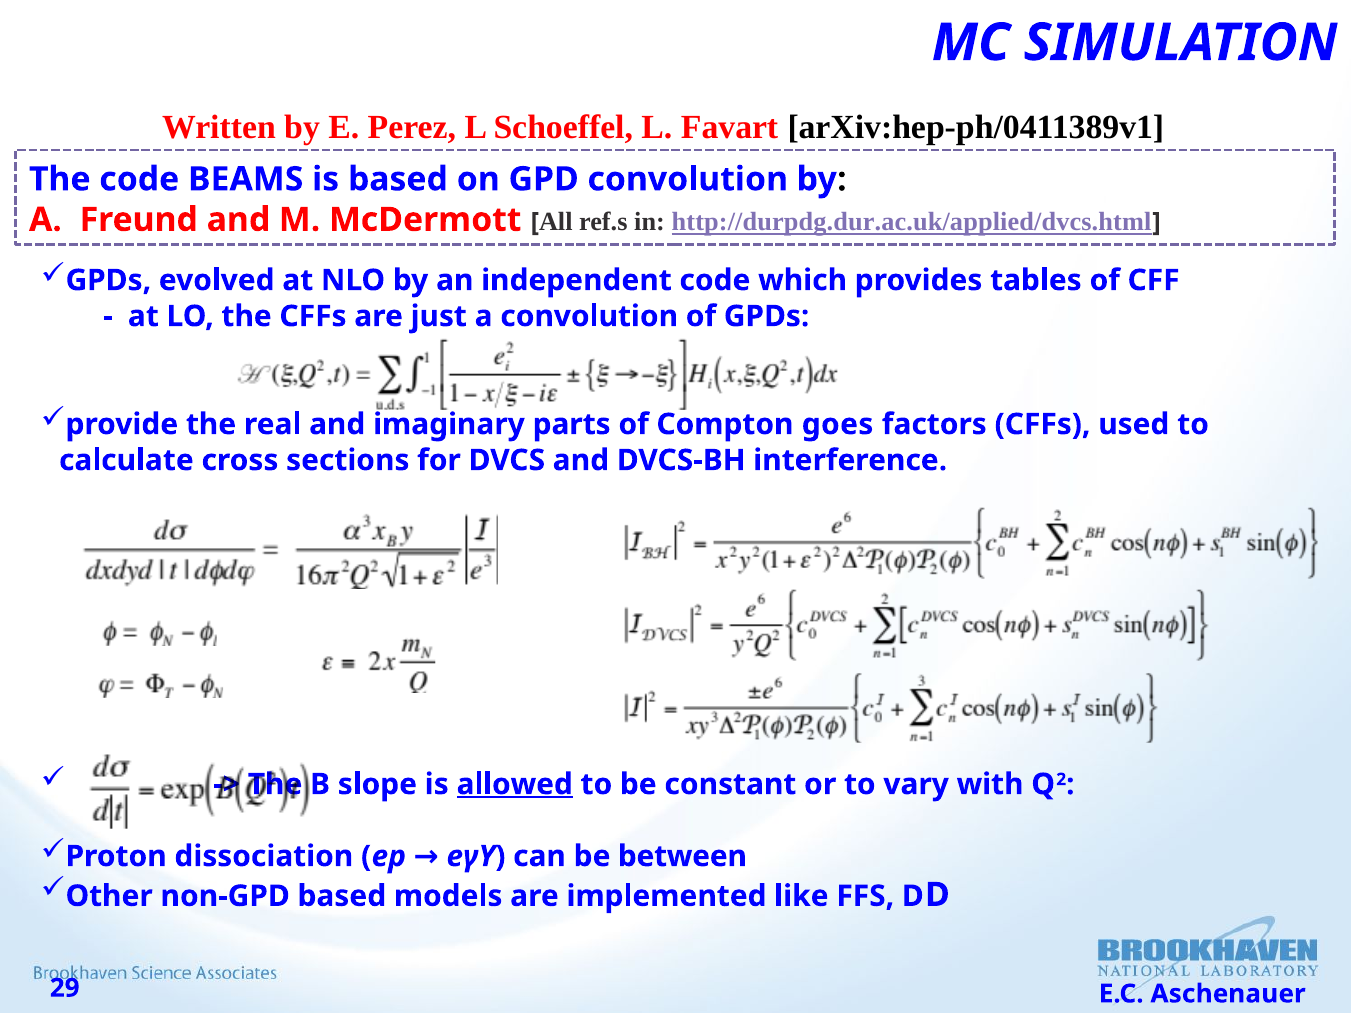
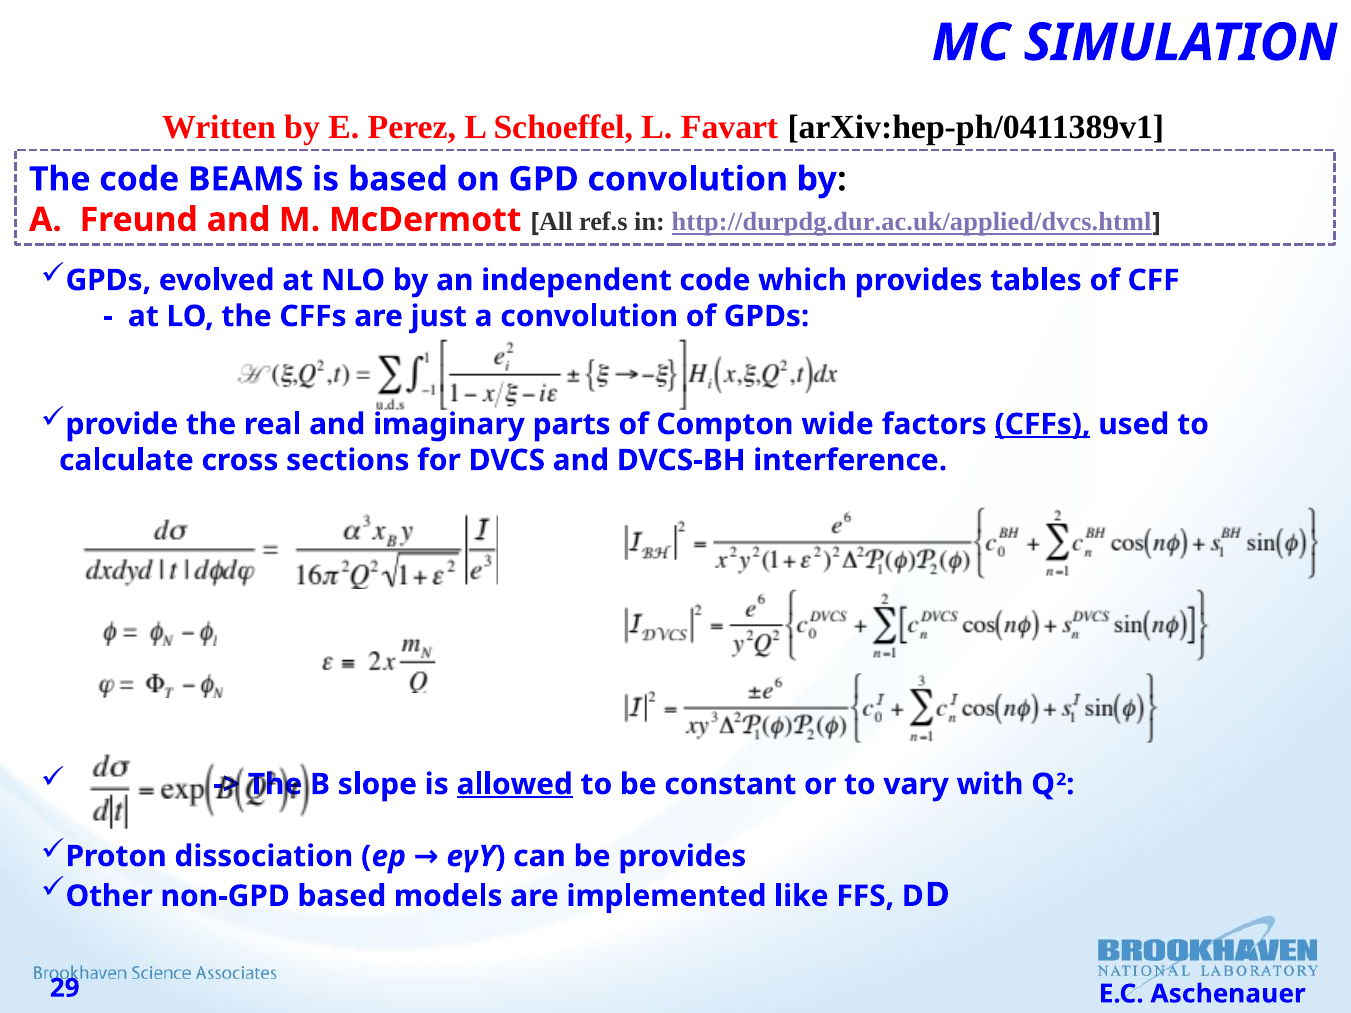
goes: goes -> wide (838, 424)
CFFs underline: none -> present (1043, 424)
be between: between -> provides (682, 856)
